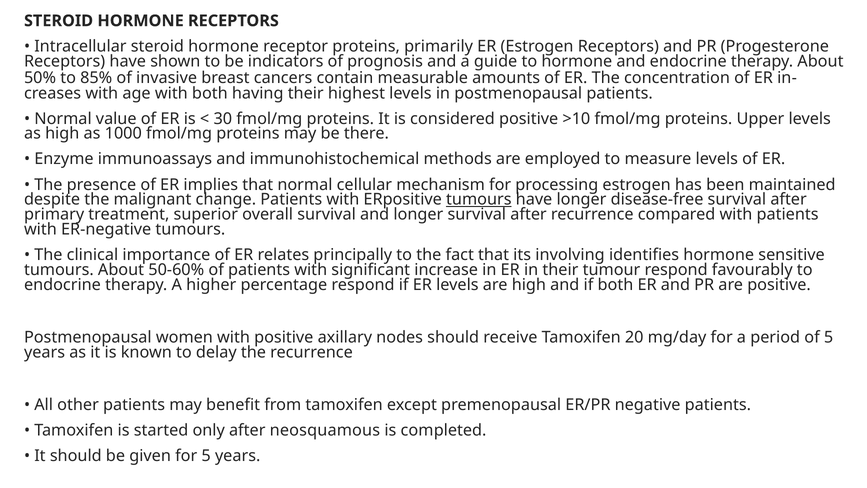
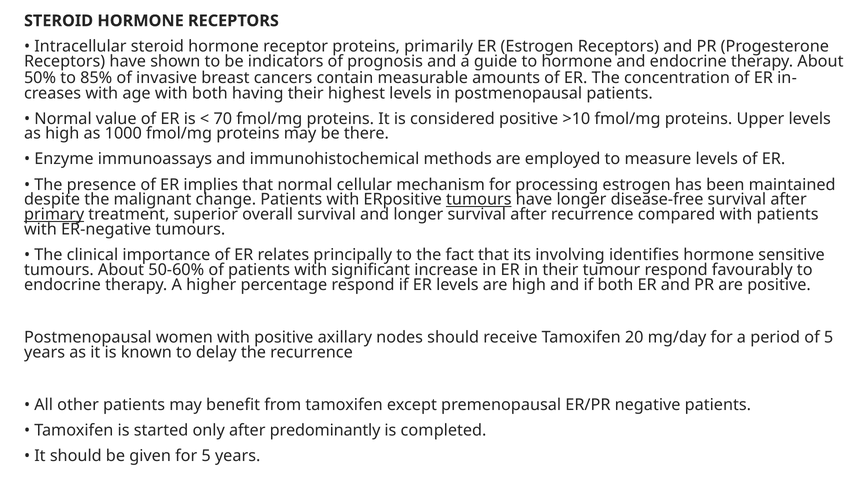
30: 30 -> 70 (223, 119)
primary underline: none -> present (54, 214)
neosquamous: neosquamous -> predominantly (325, 430)
